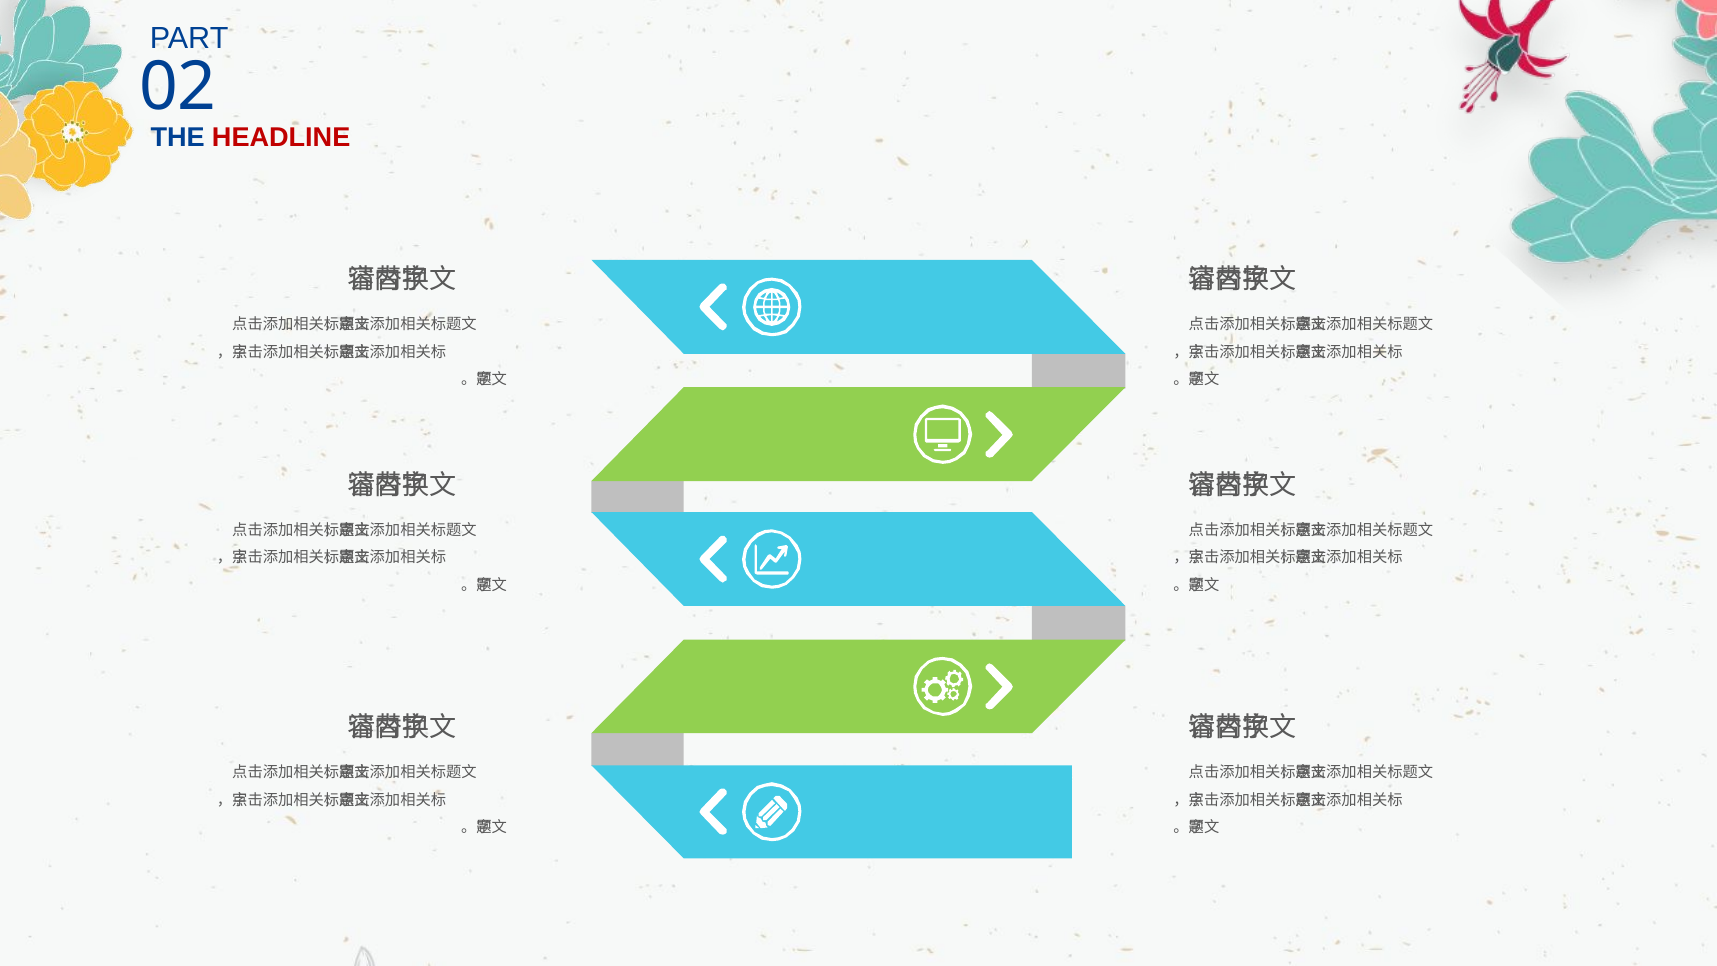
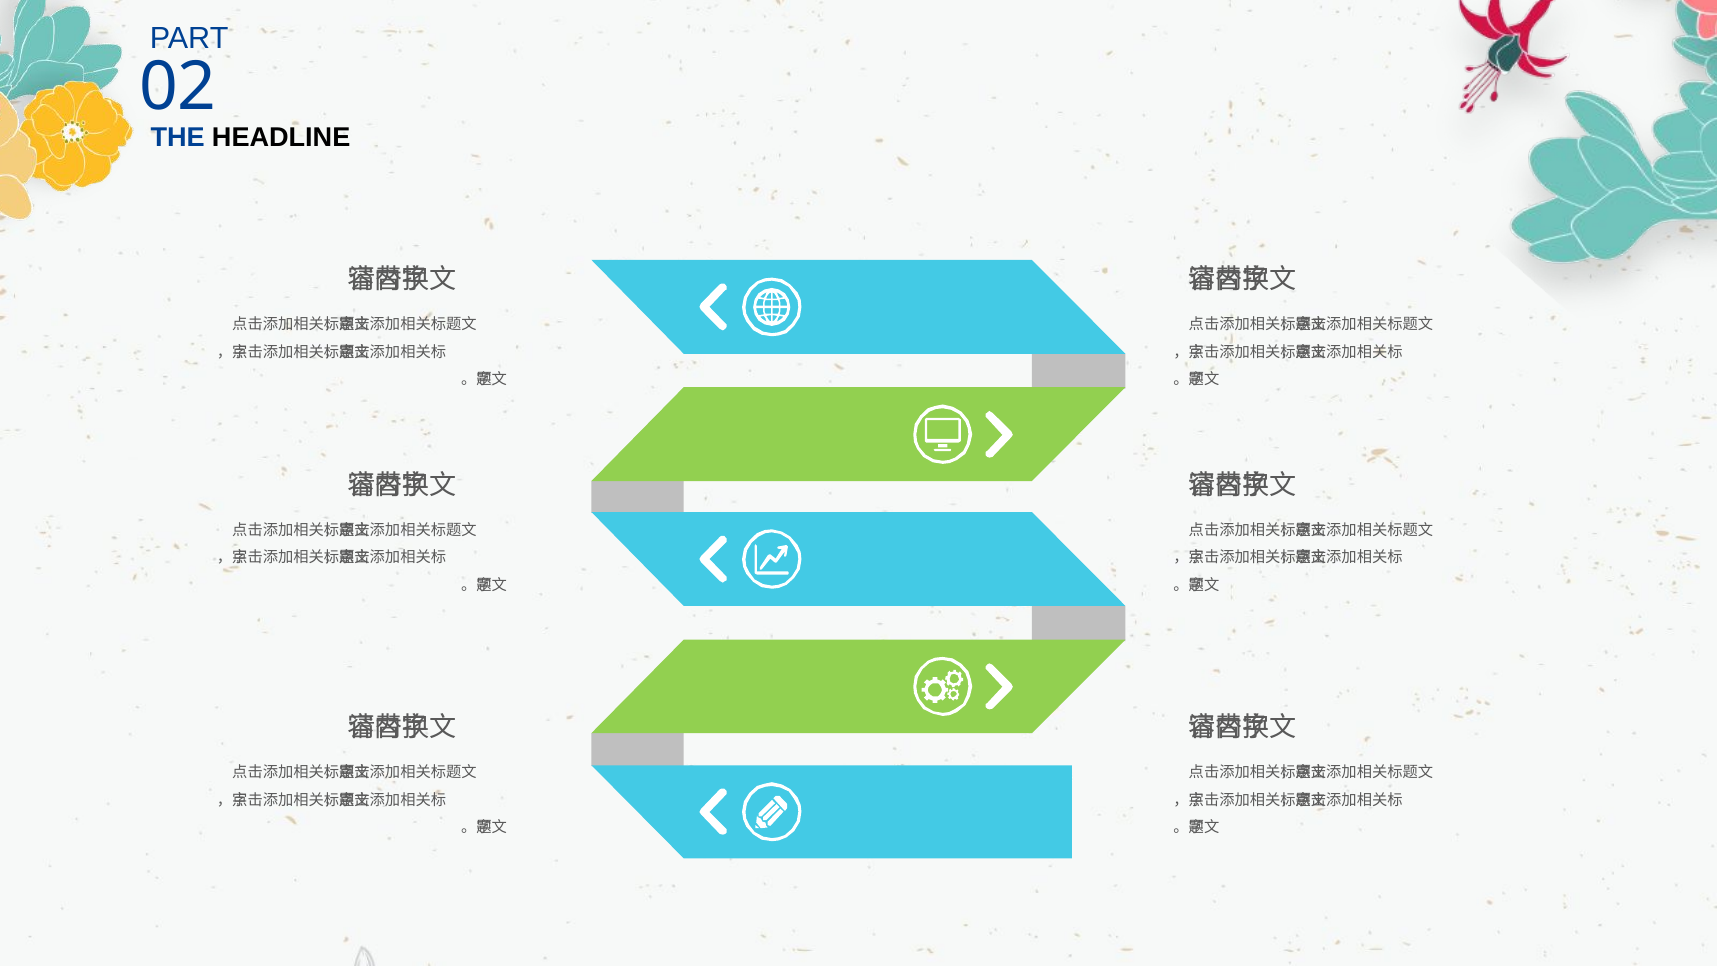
HEADLINE colour: red -> black (281, 137)
